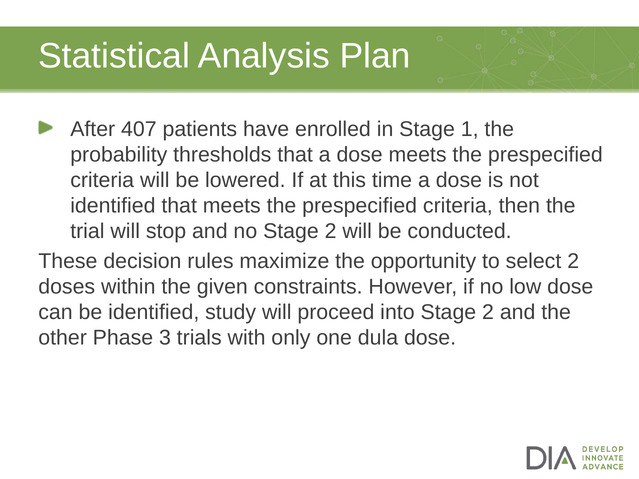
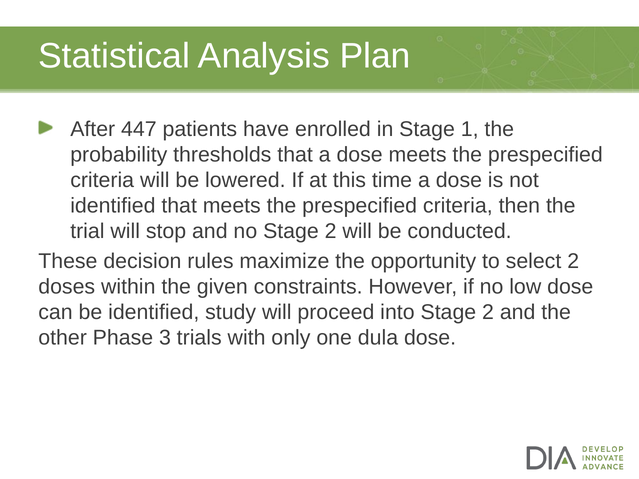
407: 407 -> 447 (139, 129)
